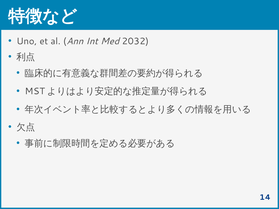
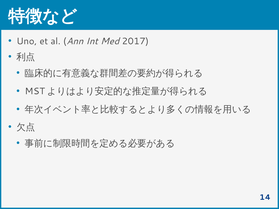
2032: 2032 -> 2017 (135, 41)
